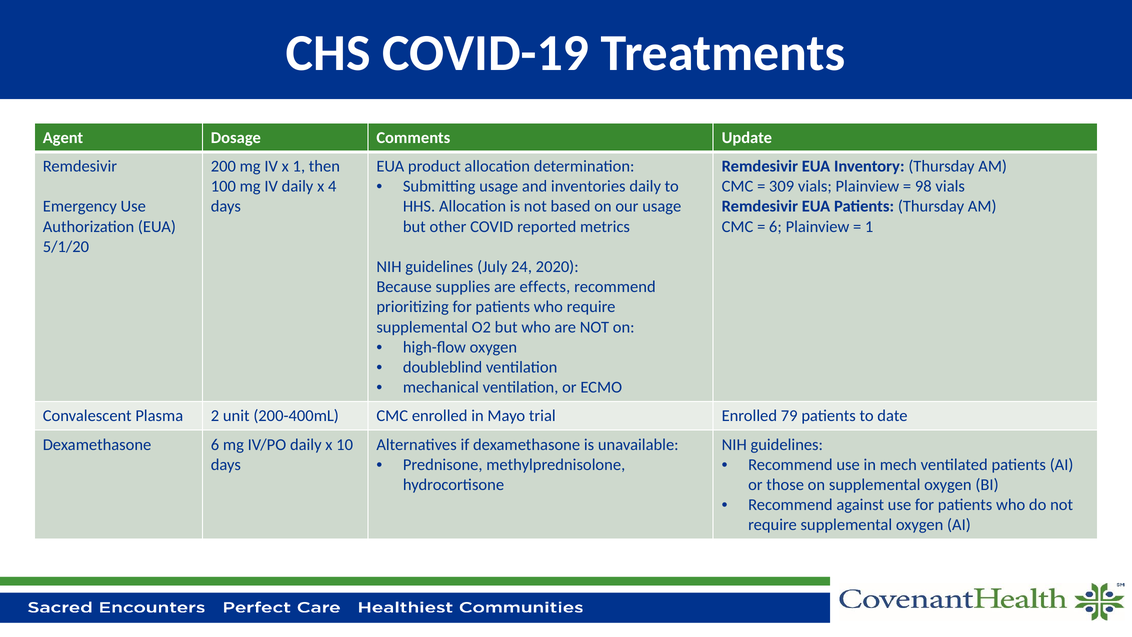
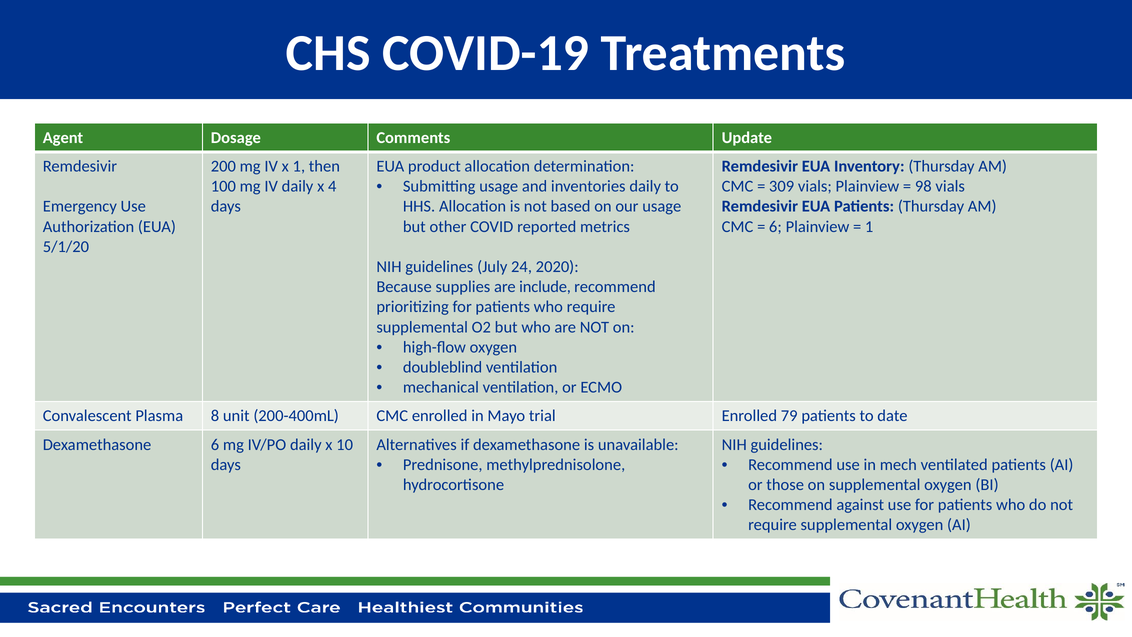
effects: effects -> include (545, 287)
2: 2 -> 8 (215, 416)
